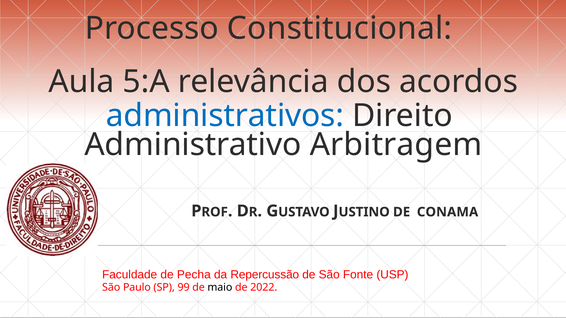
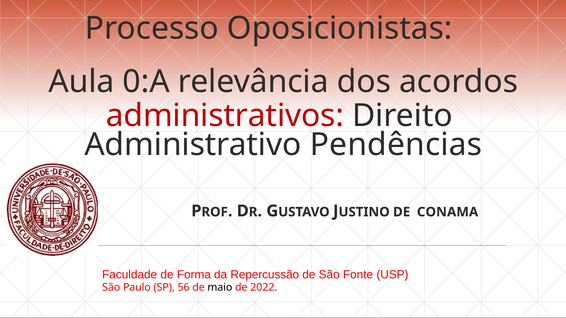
Constitucional: Constitucional -> Oposicionistas (340, 28)
5:A: 5:A -> 0:A (146, 82)
administrativos colour: blue -> red (225, 116)
Arbitragem: Arbitragem -> Pendências (396, 145)
Pecha: Pecha -> Forma (194, 275)
99: 99 -> 56 (184, 288)
